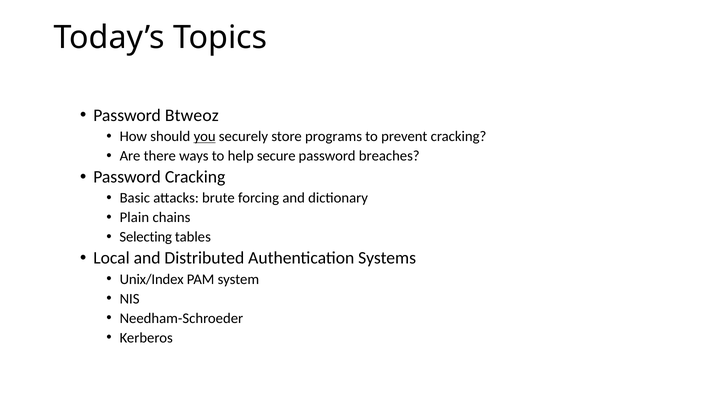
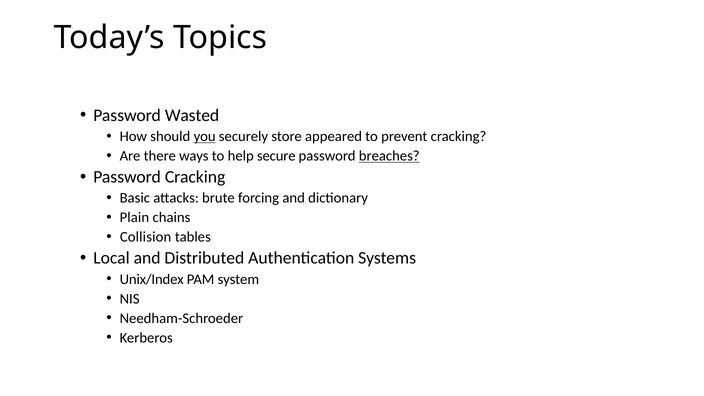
Btweoz: Btweoz -> Wasted (192, 115)
programs: programs -> appeared (334, 136)
breaches underline: none -> present (389, 156)
Selecting: Selecting -> Collision (146, 237)
